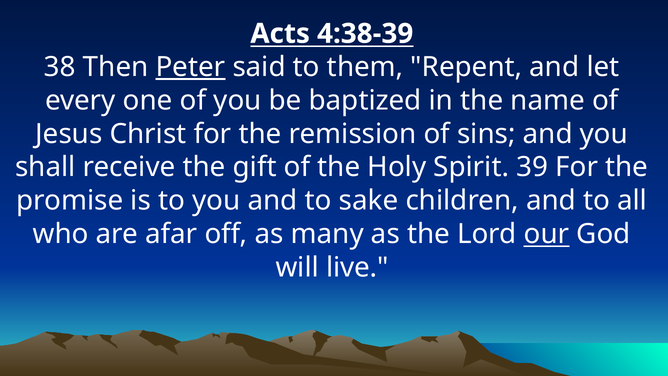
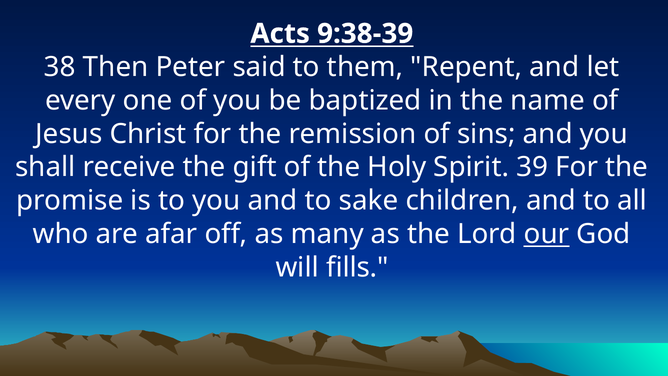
4:38-39: 4:38-39 -> 9:38-39 (365, 34)
Peter underline: present -> none (191, 67)
live: live -> fills (357, 267)
